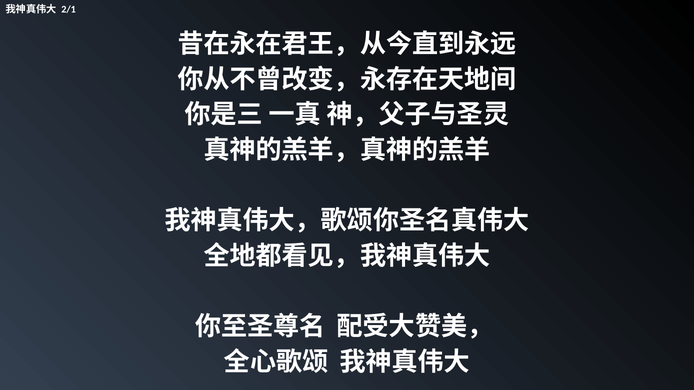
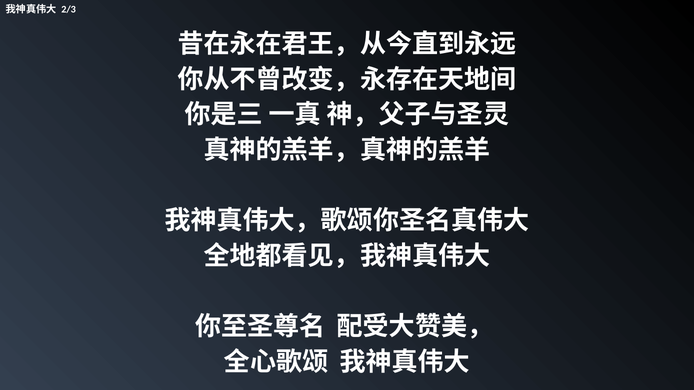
2/1: 2/1 -> 2/3 (69, 9)
